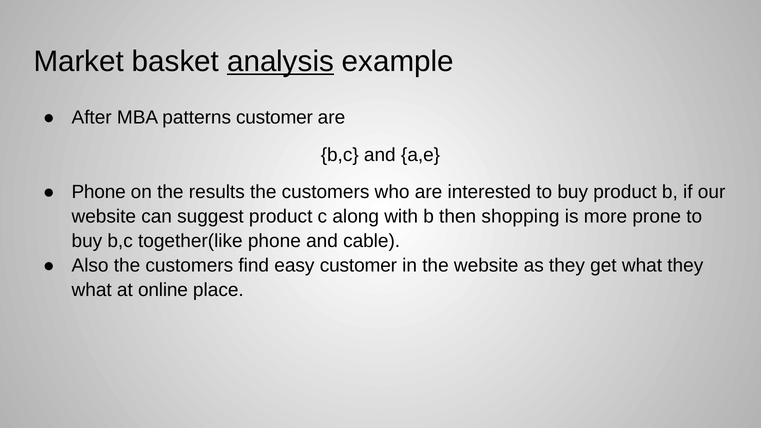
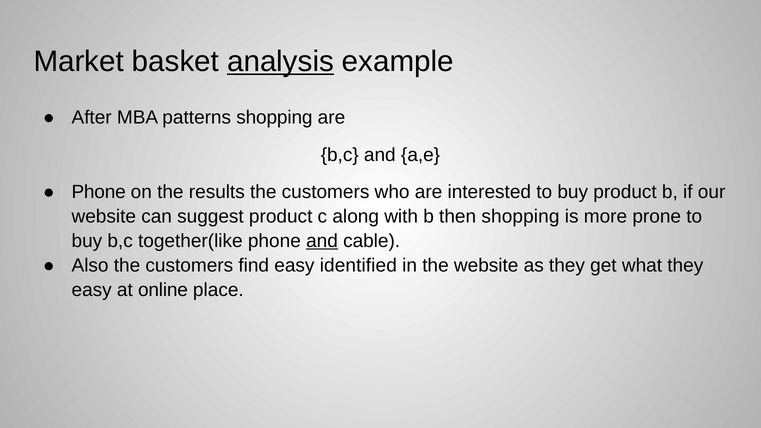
patterns customer: customer -> shopping (274, 118)
and underline: none -> present (322, 241)
easy customer: customer -> identified (358, 265)
what: what -> easy (92, 290)
